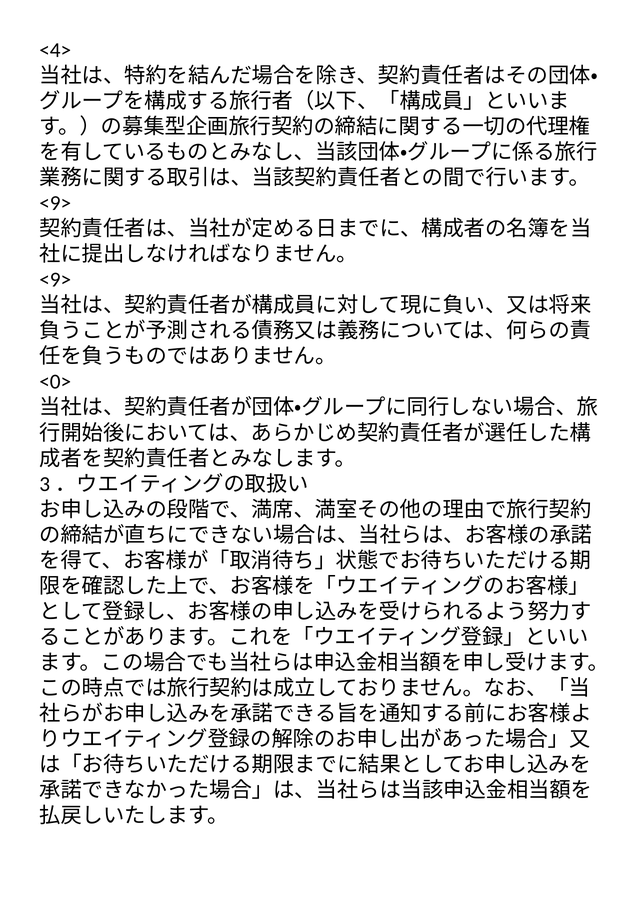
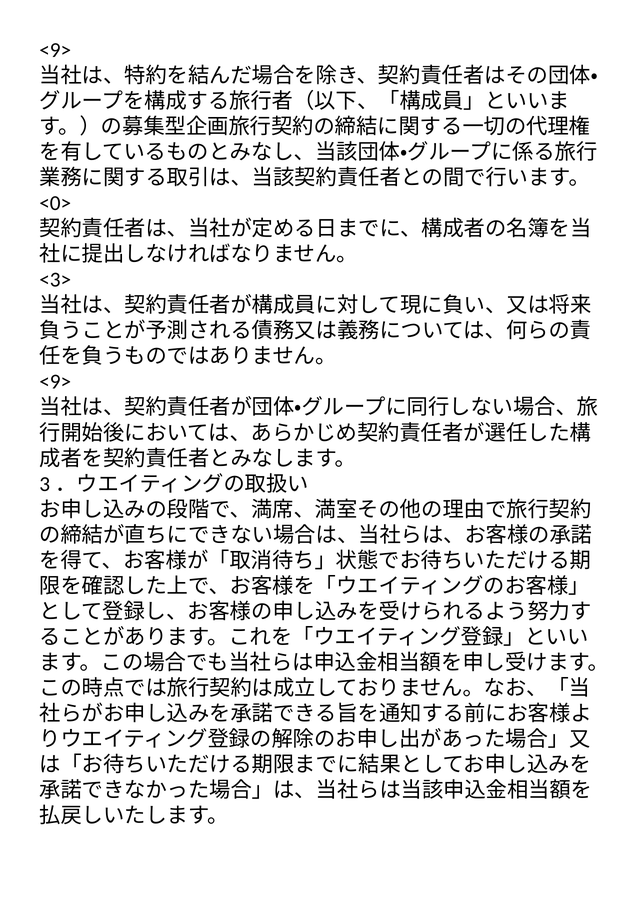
<4>: <4> -> <9> (55, 50)
<9>: <9> -> <0> (55, 204)
<9>: <9> -> <3> (55, 280)
<0>: <0> -> <9> (55, 382)
